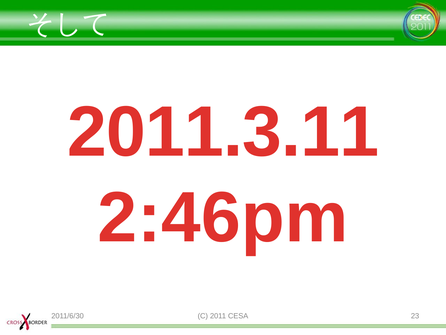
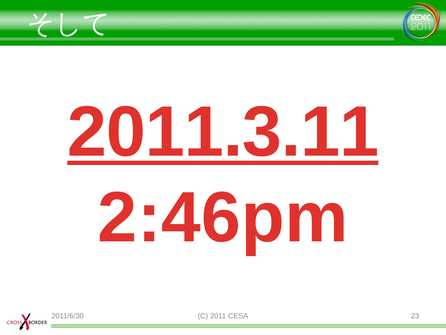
2011.3.11 underline: none -> present (223, 132)
